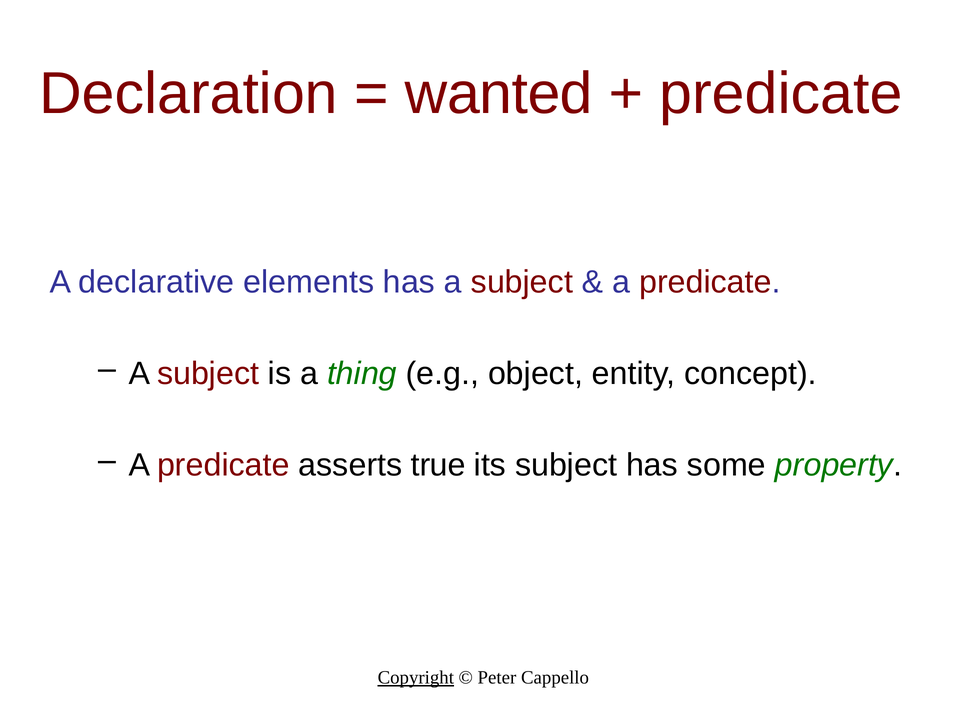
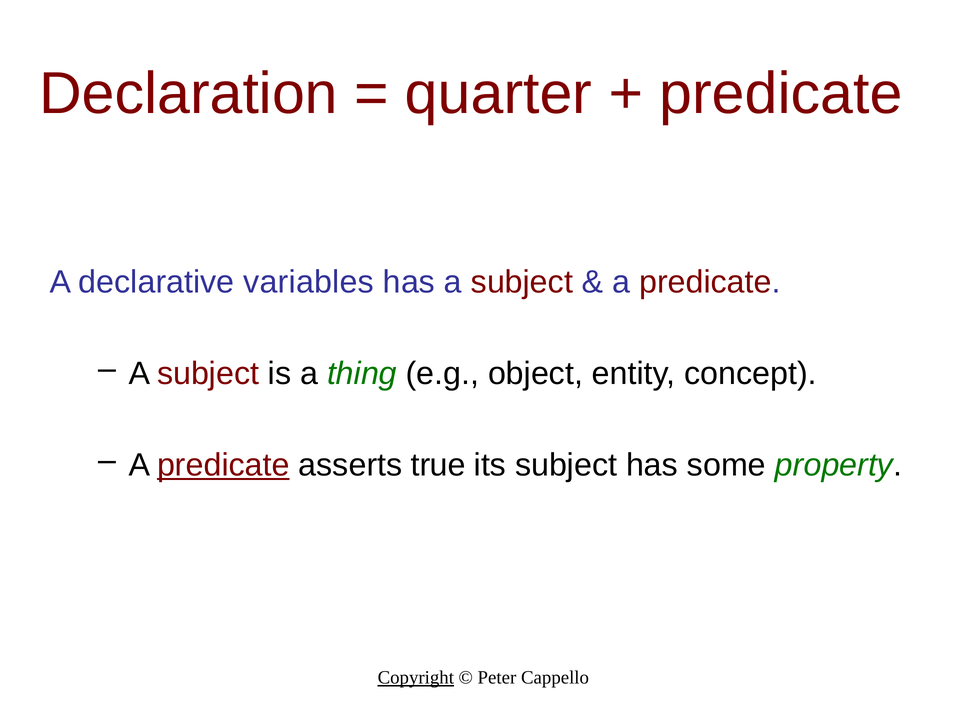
wanted: wanted -> quarter (499, 94)
elements: elements -> variables (309, 282)
predicate underline: none -> present (223, 465)
